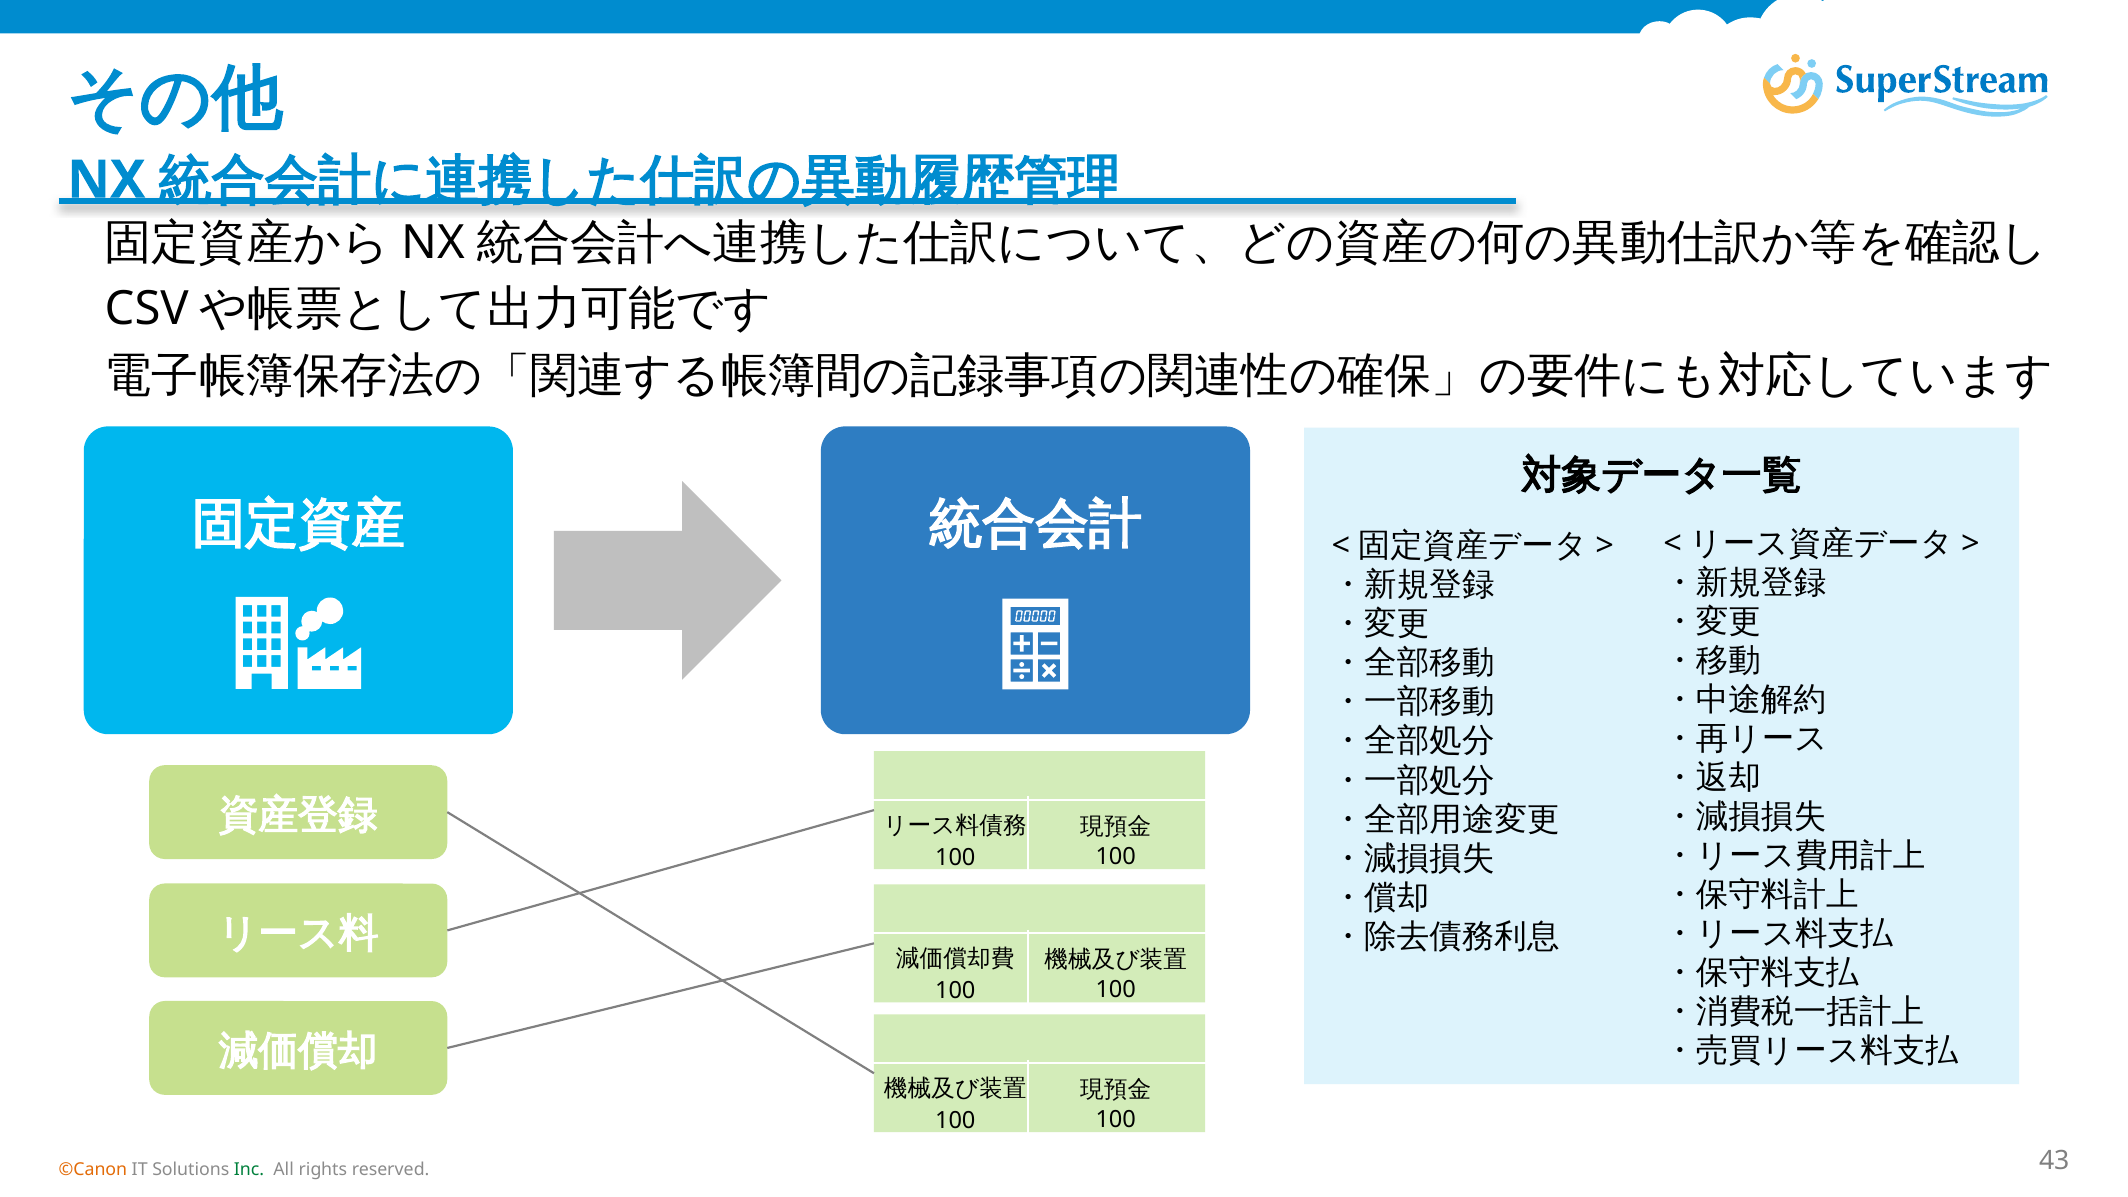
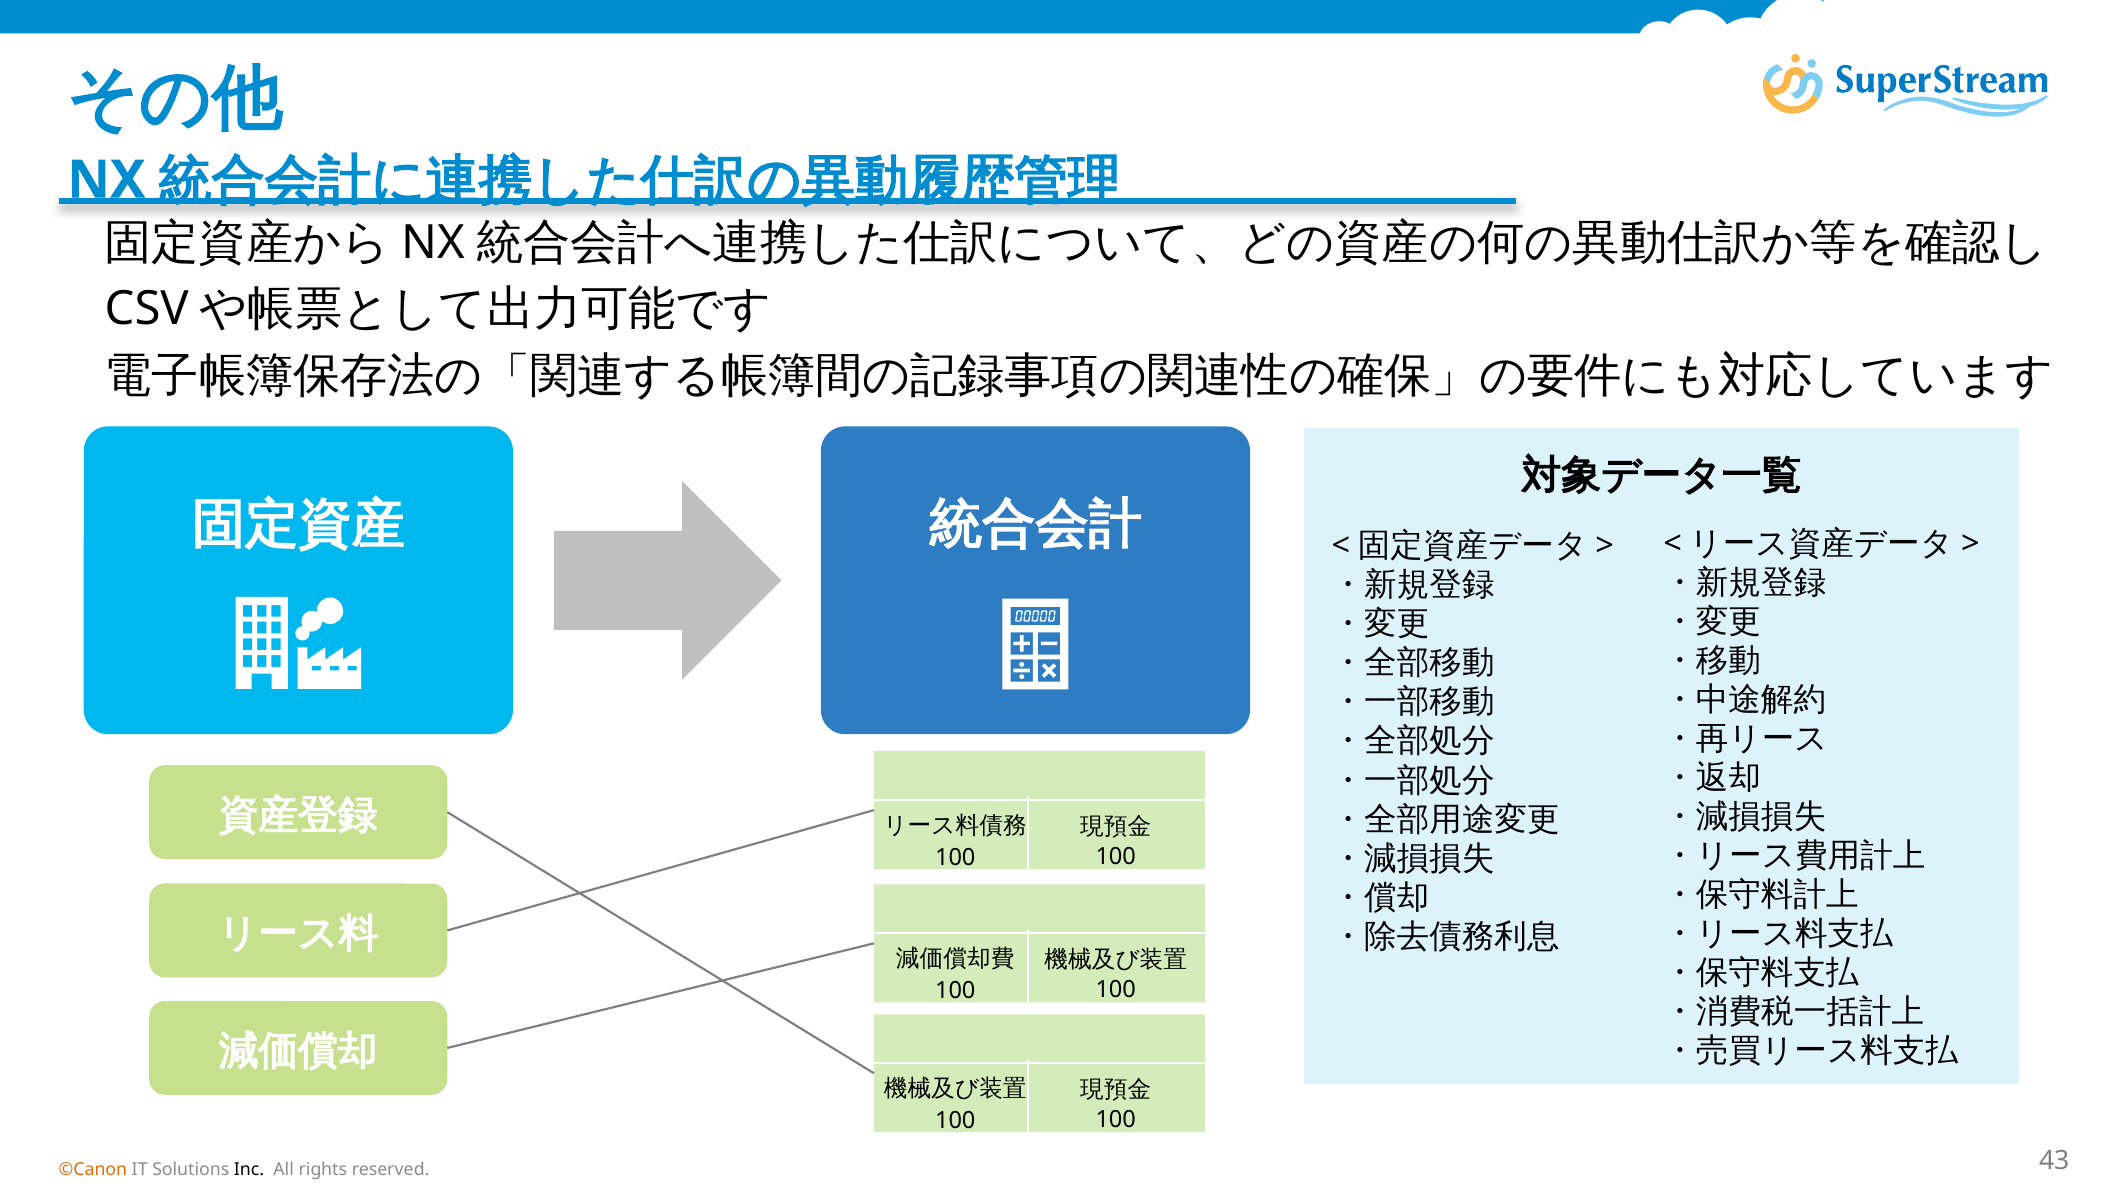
Inc colour: green -> black (249, 1170)
